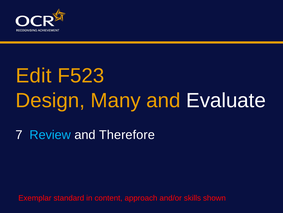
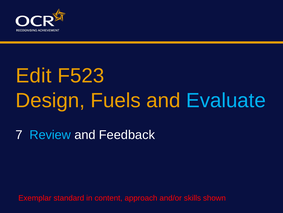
Many: Many -> Fuels (116, 100)
Evaluate colour: white -> light blue (226, 100)
Therefore: Therefore -> Feedback (127, 134)
